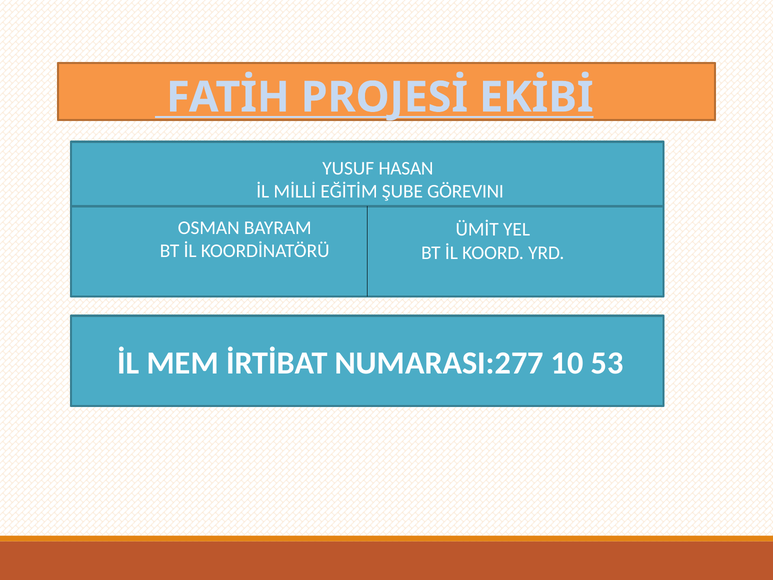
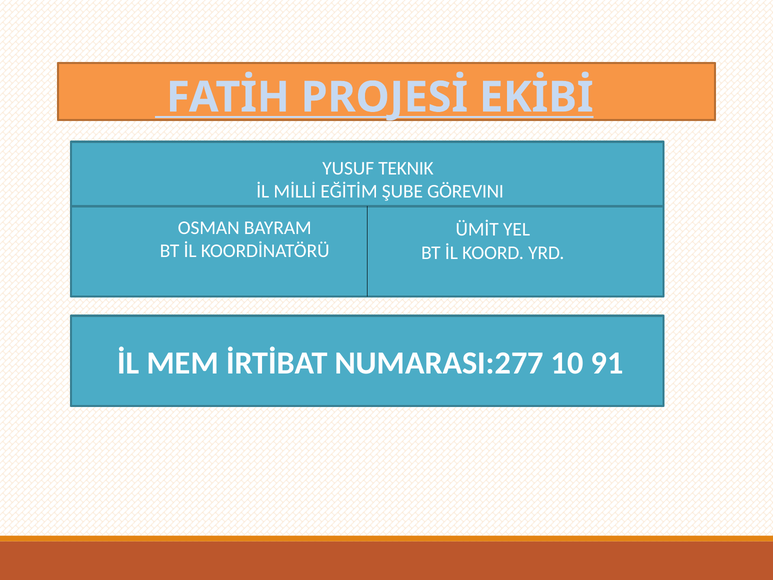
HASAN: HASAN -> TEKNIK (406, 168)
53: 53 -> 91 (607, 363)
